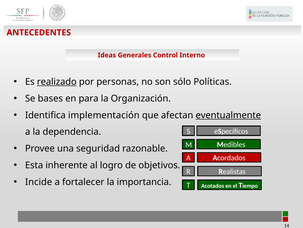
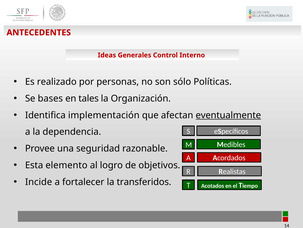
realizado underline: present -> none (57, 82)
para: para -> tales (89, 98)
inherente: inherente -> elemento (66, 165)
importancia: importancia -> transferidos (144, 181)
